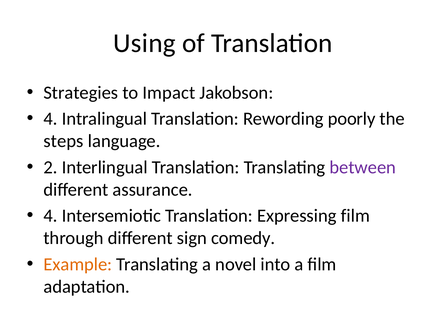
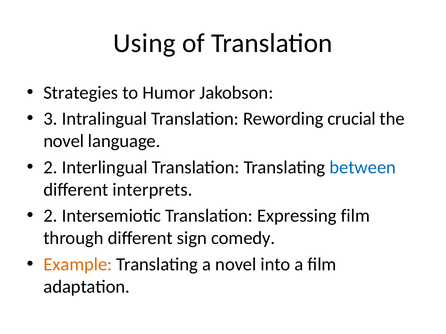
Impact: Impact -> Humor (169, 93)
4: 4 -> 3 (51, 119)
poorly: poorly -> crucial (352, 119)
steps: steps -> novel (64, 141)
between colour: purple -> blue (363, 168)
assurance: assurance -> interprets (153, 190)
4: 4 -> 2 (51, 216)
